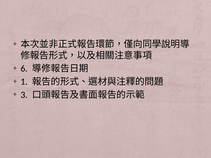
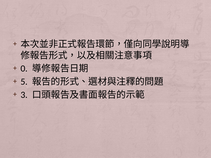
6: 6 -> 0 (24, 69)
1: 1 -> 5 (24, 82)
